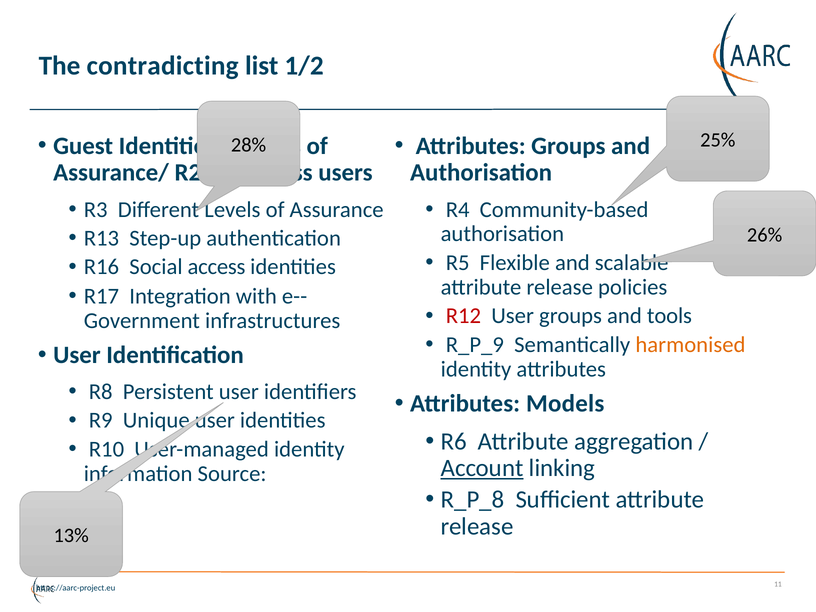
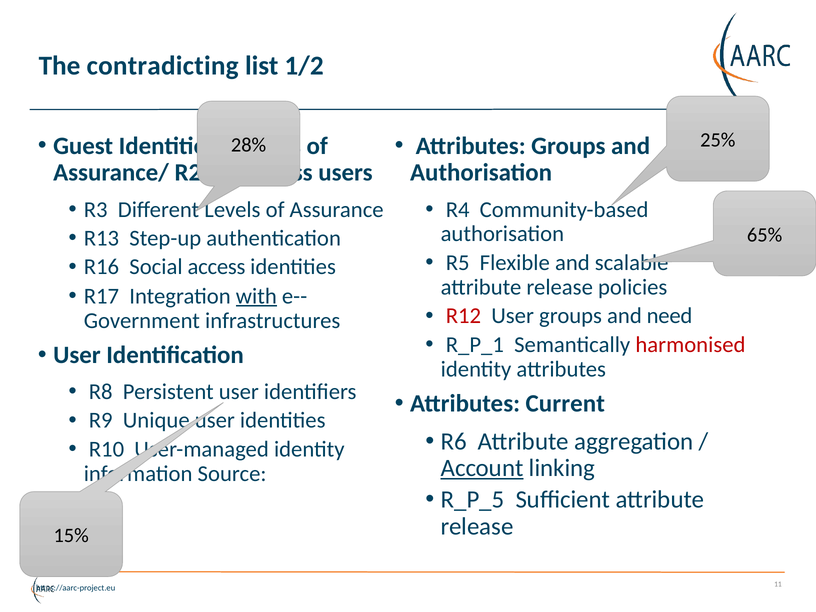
26%: 26% -> 65% (765, 235)
with underline: none -> present (256, 296)
tools: tools -> need (670, 316)
R_P_9: R_P_9 -> R_P_1 (475, 345)
harmonised colour: orange -> red (690, 345)
Models: Models -> Current (565, 403)
R_P_8: R_P_8 -> R_P_5 (473, 499)
13%: 13% -> 15% (71, 536)
